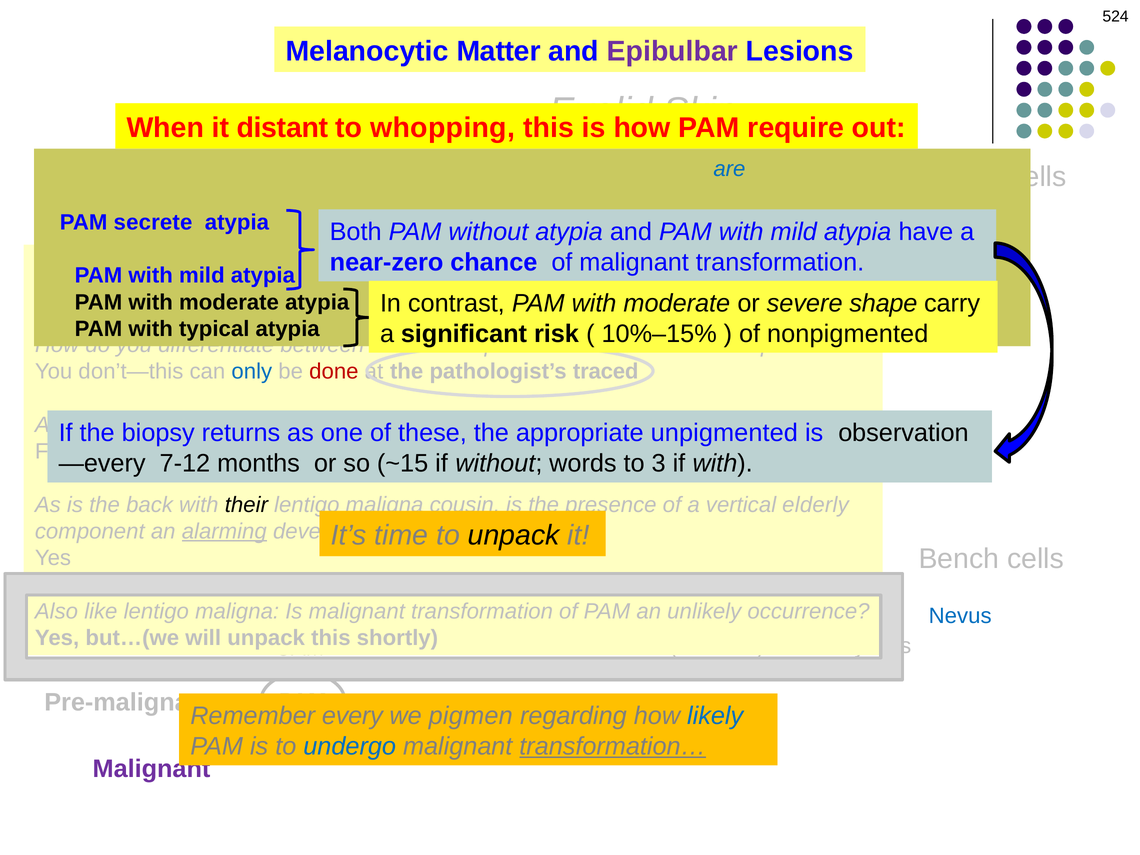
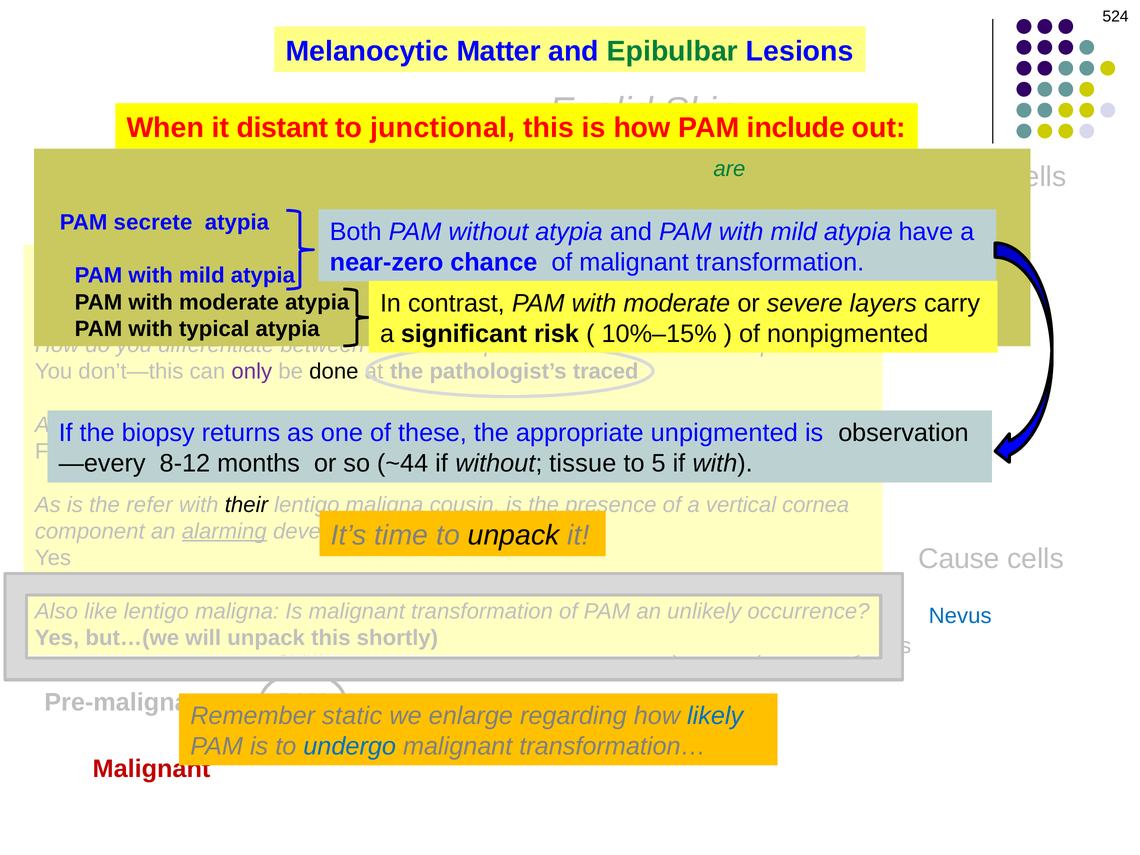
Epibulbar colour: purple -> green (672, 51)
whopping: whopping -> junctional (443, 128)
require: require -> include (796, 128)
are colour: blue -> green (729, 169)
shape: shape -> layers (883, 303)
only colour: blue -> purple (252, 372)
done colour: red -> black (334, 372)
7-12: 7-12 -> 8-12 (185, 463)
~15: ~15 -> ~44 (403, 463)
without words: words -> tissue (583, 463)
3: 3 -> 5 (659, 463)
back: back -> refer (149, 505)
elderly: elderly -> cornea (816, 505)
Bench: Bench -> Cause (959, 559)
every: every -> static (352, 716)
pigmen: pigmen -> enlarge (471, 716)
transformation… underline: present -> none (613, 746)
Malignant colour: purple -> red (151, 769)
